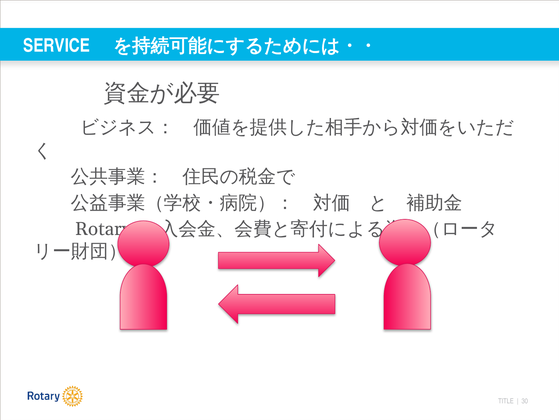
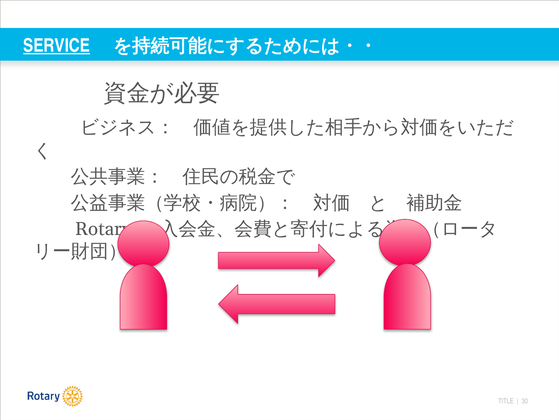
SERVICE underline: none -> present (57, 46)
